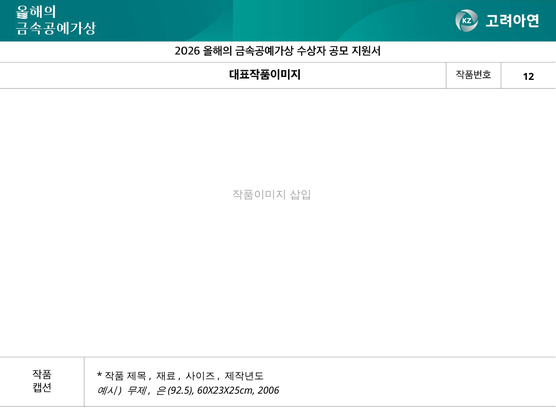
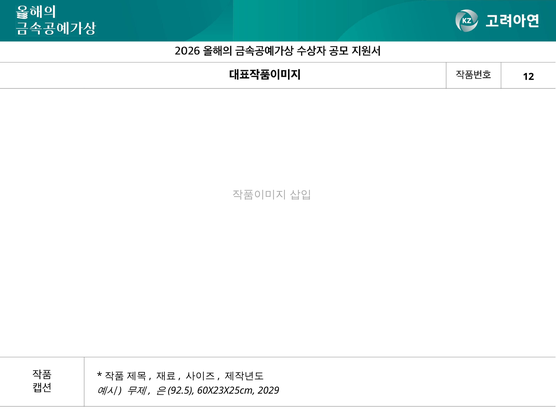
2006: 2006 -> 2029 (268, 391)
